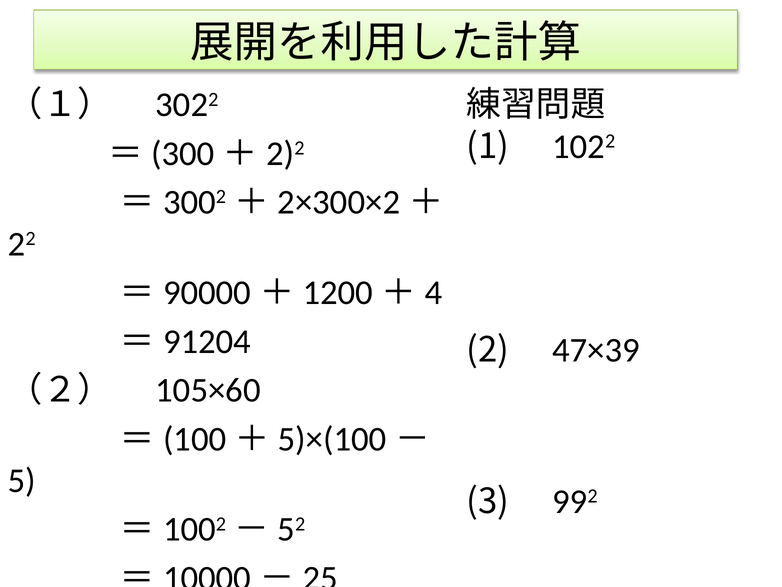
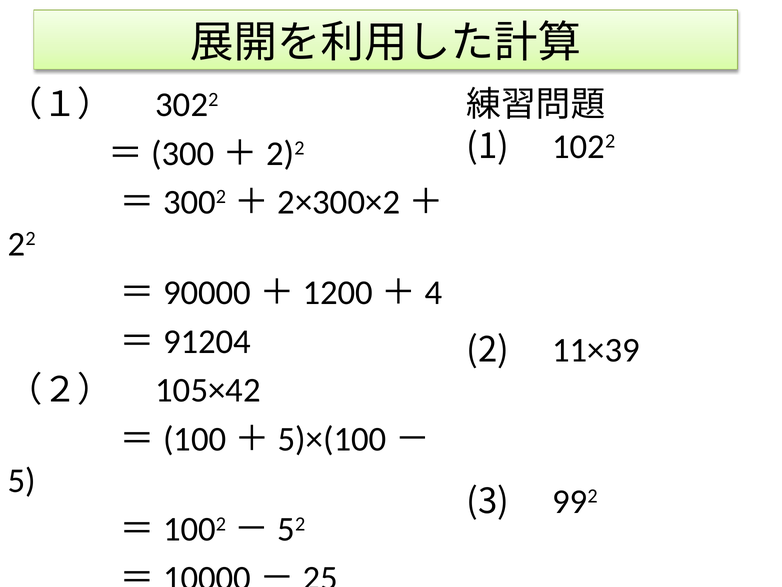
47×39: 47×39 -> 11×39 (596, 350)
105×60: 105×60 -> 105×42 (208, 390)
